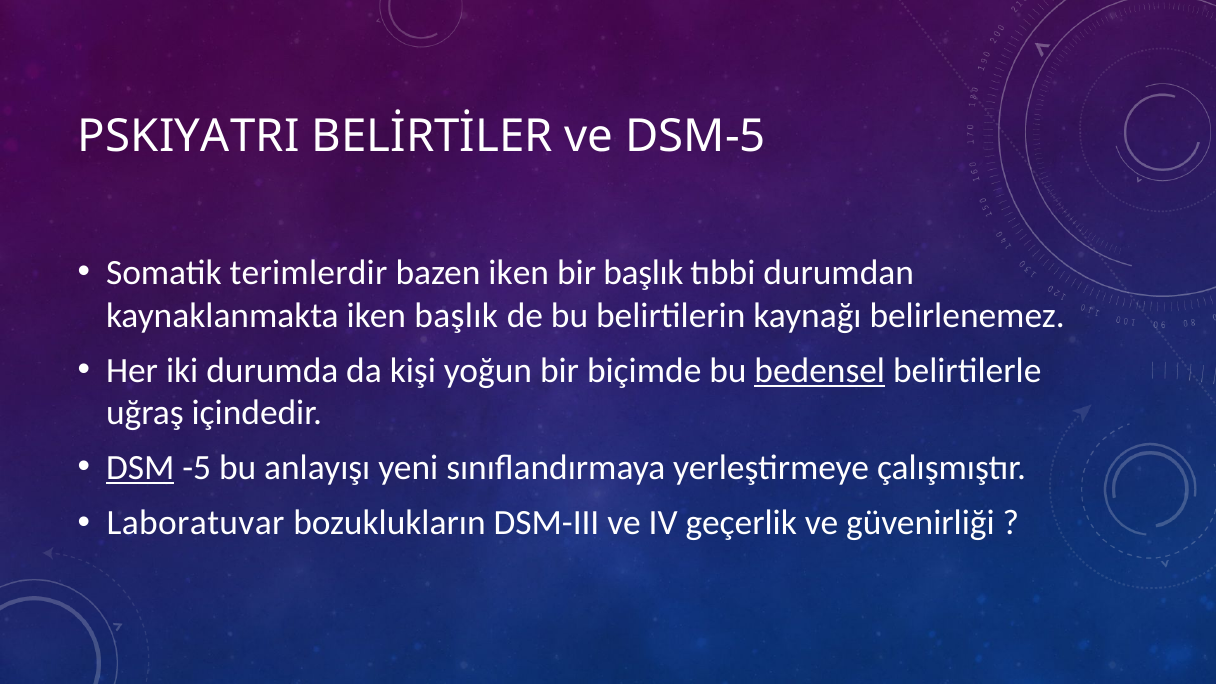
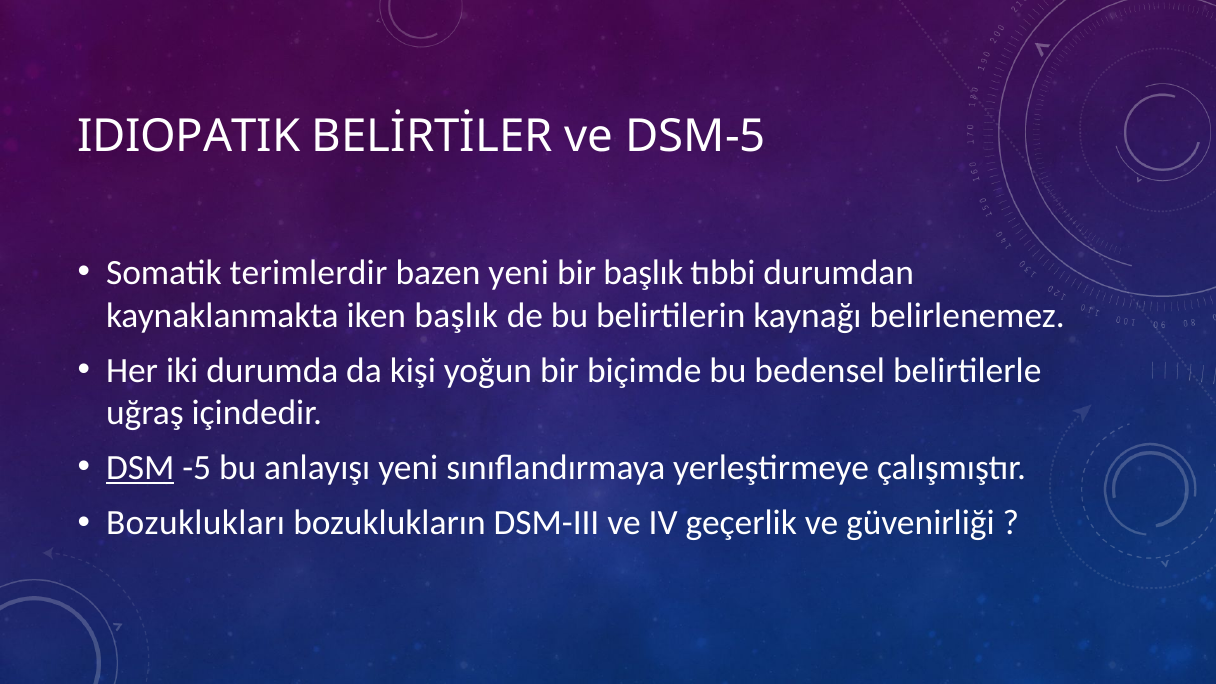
PSKIYATRI: PSKIYATRI -> IDIOPATIK (189, 137)
bazen iken: iken -> yeni (519, 273)
bedensel underline: present -> none (820, 370)
Laboratuvar: Laboratuvar -> Bozuklukları (196, 523)
